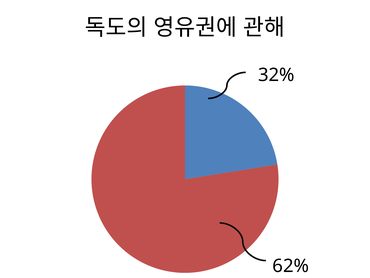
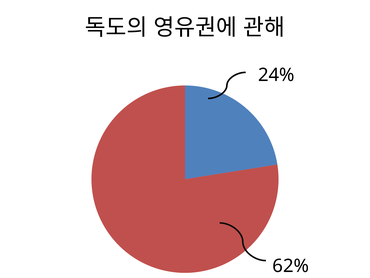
32%: 32% -> 24% (276, 75)
